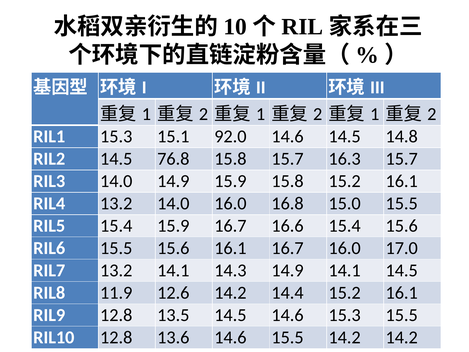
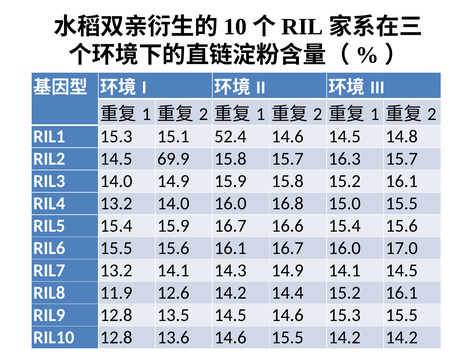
92.0: 92.0 -> 52.4 (230, 137)
76.8: 76.8 -> 69.9 (173, 159)
